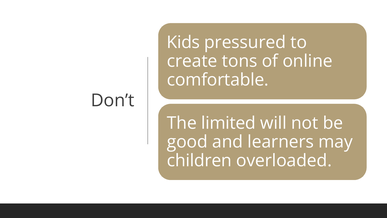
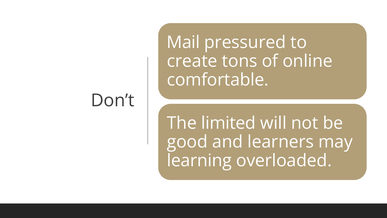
Kids: Kids -> Mail (183, 42)
children: children -> learning (199, 160)
